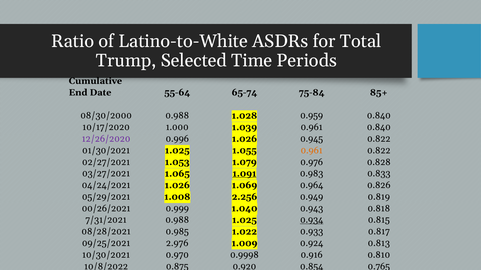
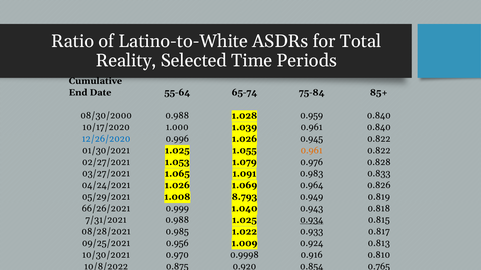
Trump: Trump -> Reality (126, 61)
12/26/2020 colour: purple -> blue (106, 139)
1.091 underline: present -> none (244, 174)
2.256: 2.256 -> 8.793 (244, 197)
00/26/2021: 00/26/2021 -> 66/26/2021 (106, 209)
2.976: 2.976 -> 0.956 (177, 244)
